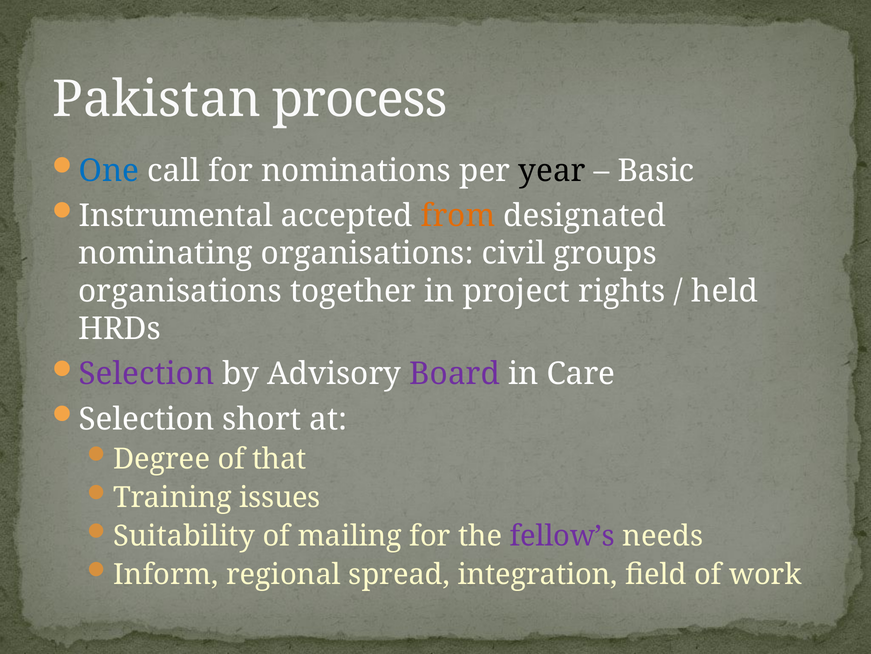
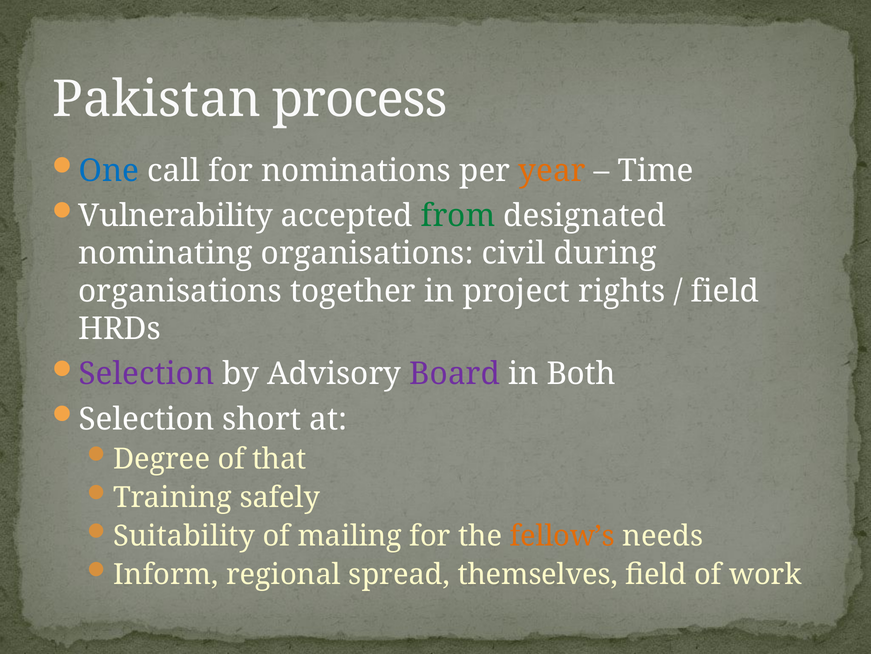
year colour: black -> orange (552, 171)
Basic: Basic -> Time (656, 171)
Instrumental: Instrumental -> Vulnerability (176, 215)
from colour: orange -> green (458, 215)
groups: groups -> during (605, 253)
held: held -> field (725, 291)
Care: Care -> Both (581, 374)
issues: issues -> safely (280, 497)
fellow’s colour: purple -> orange (562, 535)
integration: integration -> themselves (538, 574)
